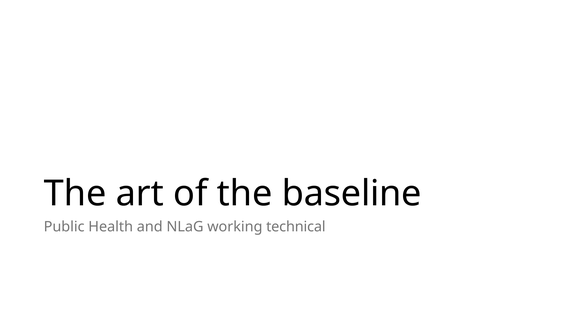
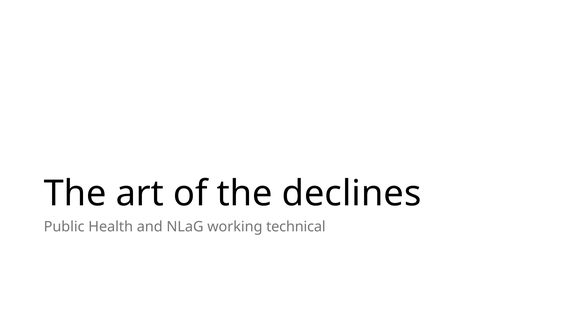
baseline: baseline -> declines (352, 194)
